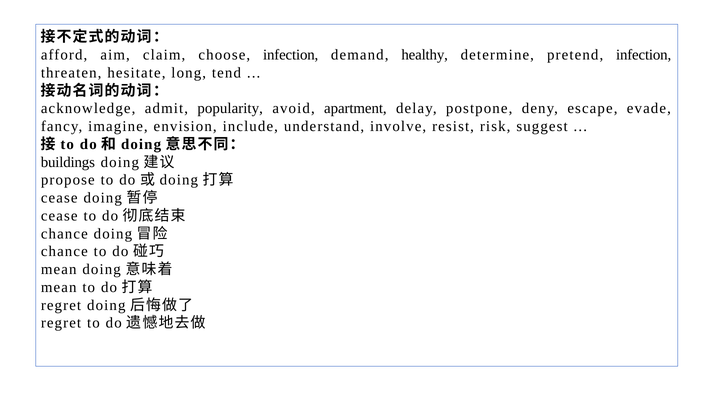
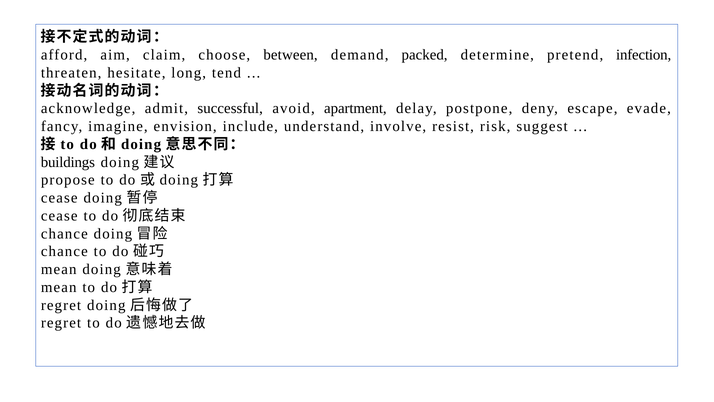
choose infection: infection -> between (291, 55)
healthy: healthy -> packed (425, 55)
popularity: popularity -> successful (230, 108)
